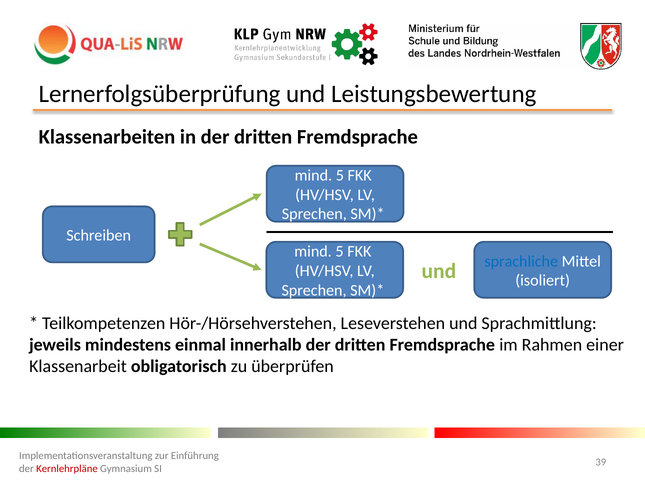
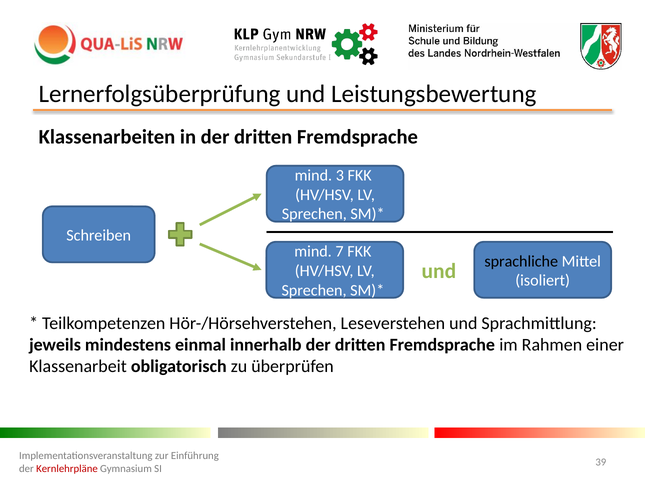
5: 5 -> 3 (340, 175)
5: 5 -> 7 (340, 251)
sprachliche colour: blue -> black (521, 261)
